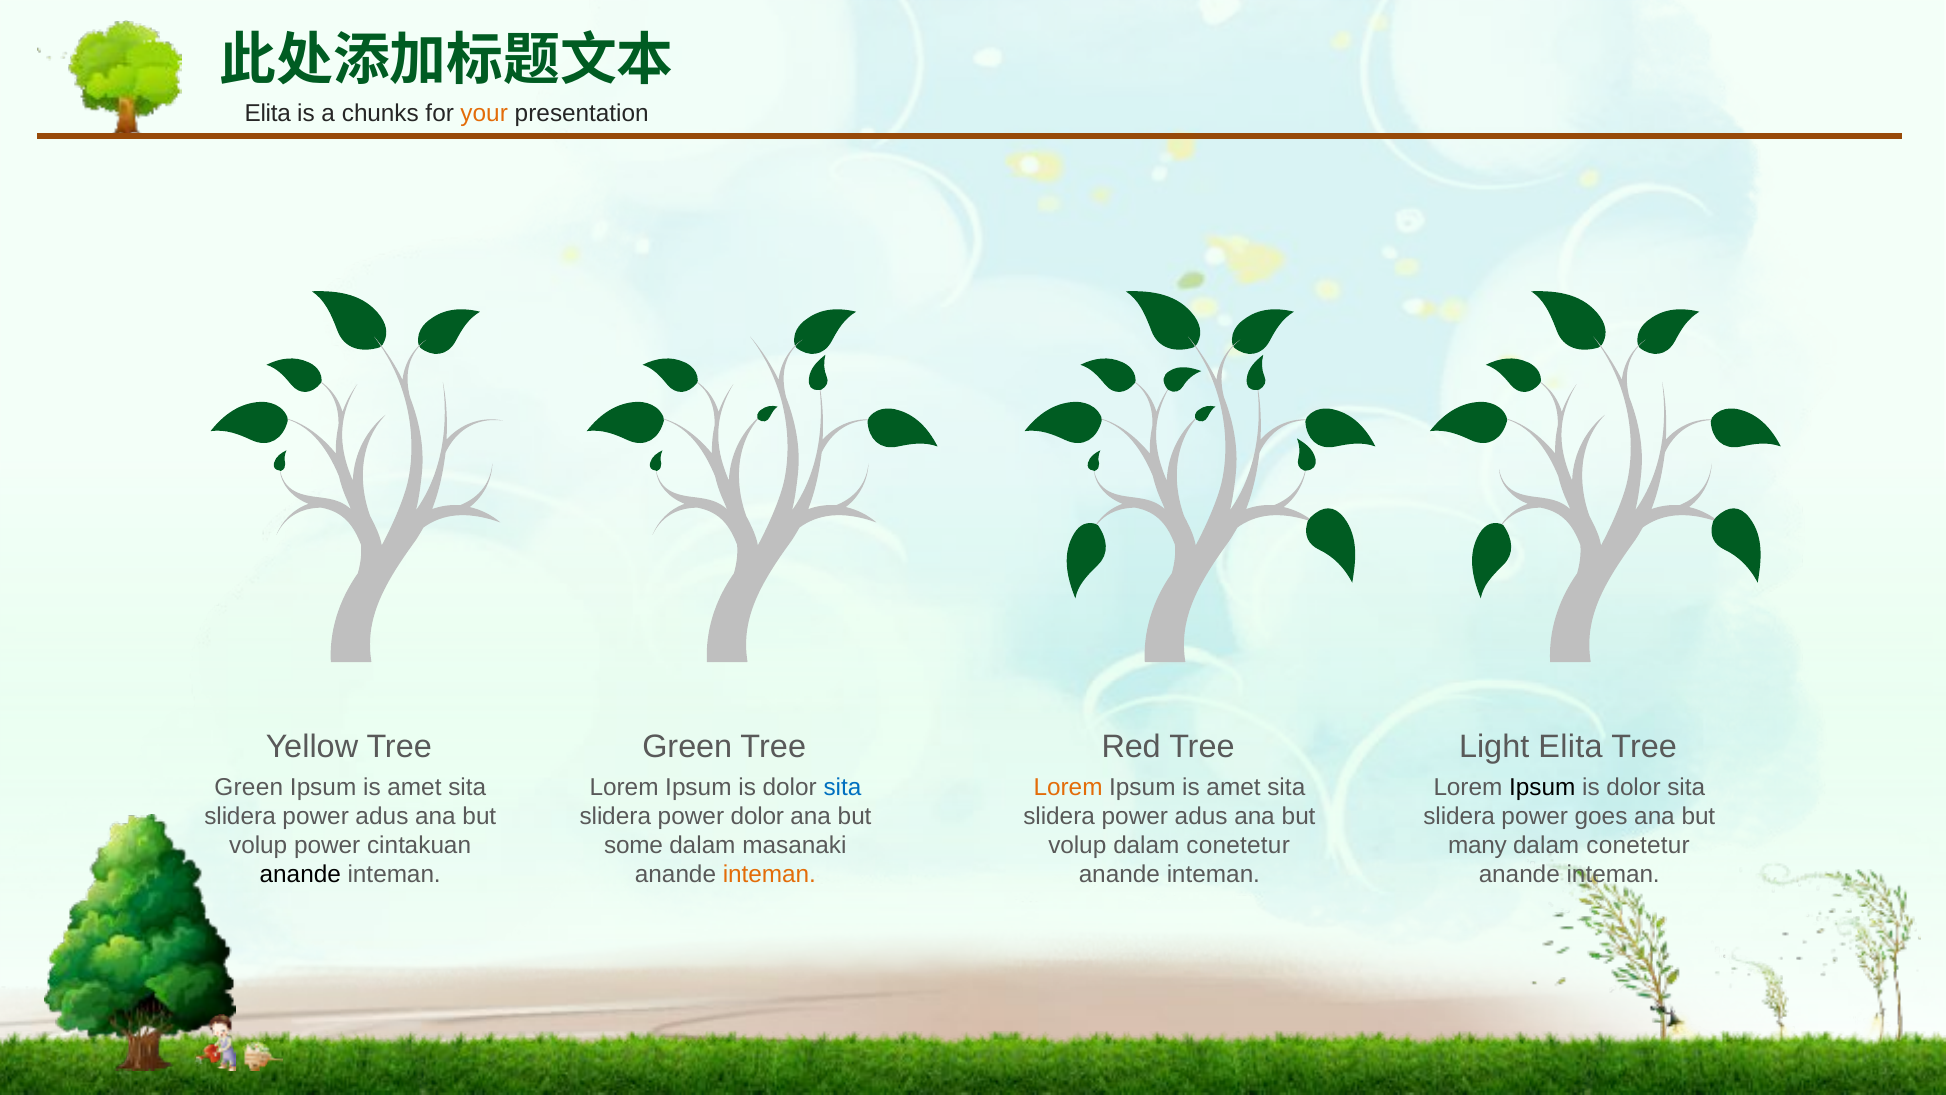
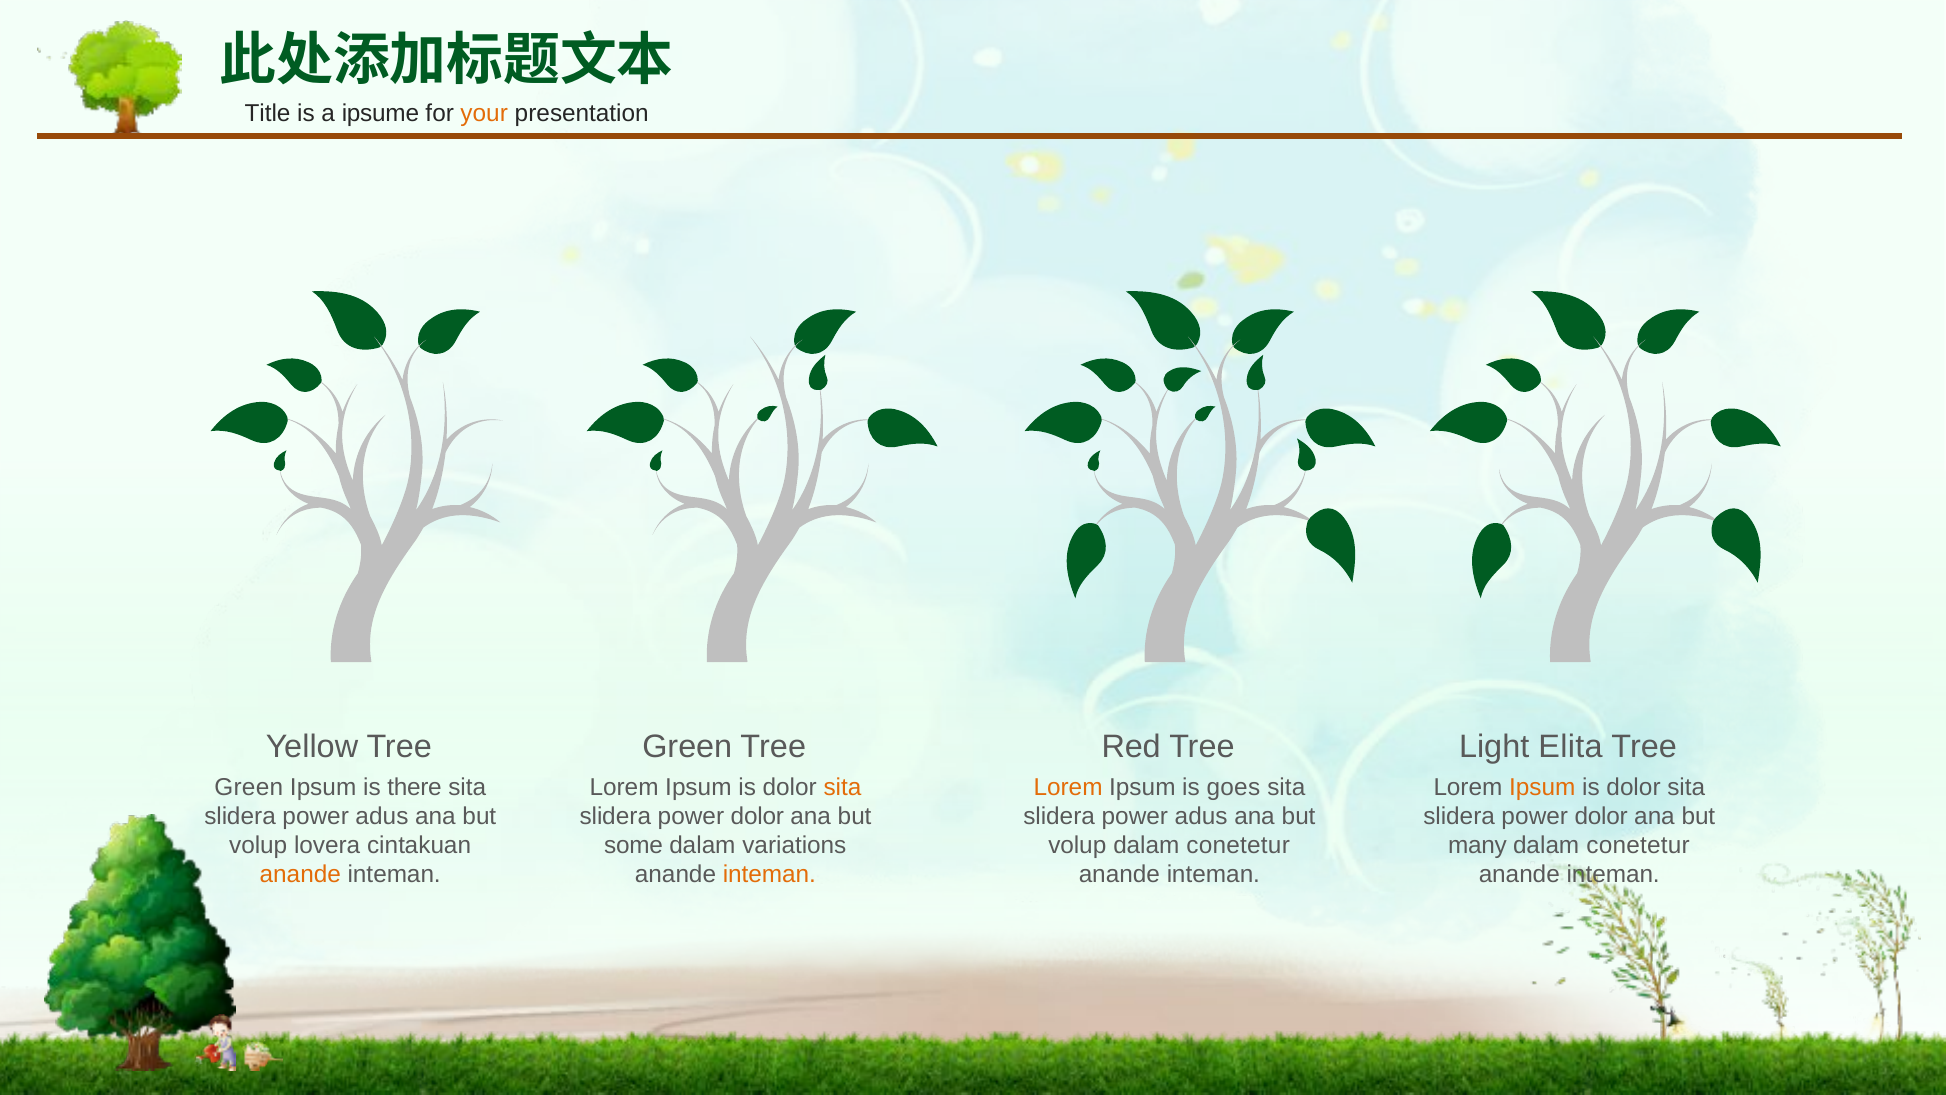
Elita: Elita -> Title (268, 114)
chunks: chunks -> ipsume (380, 114)
amet: amet -> there (415, 787)
sita colour: blue -> orange (842, 787)
amet: amet -> goes (1233, 787)
Ipsum colour: black -> orange (1542, 787)
goes: goes -> dolor (1601, 816)
volup power: power -> lovera (327, 845)
masanaki: masanaki -> variations (794, 845)
anande colour: black -> orange (300, 875)
